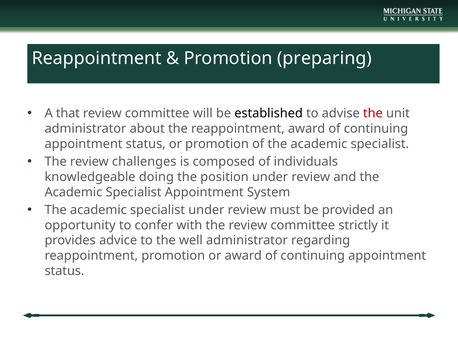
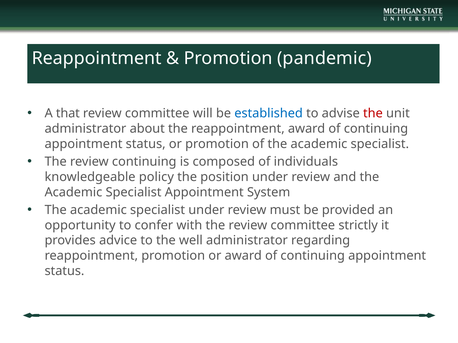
preparing: preparing -> pandemic (324, 58)
established colour: black -> blue (269, 114)
review challenges: challenges -> continuing (144, 162)
doing: doing -> policy (156, 177)
